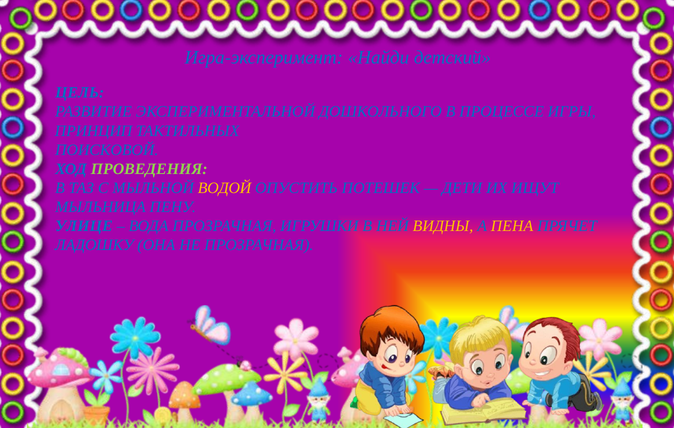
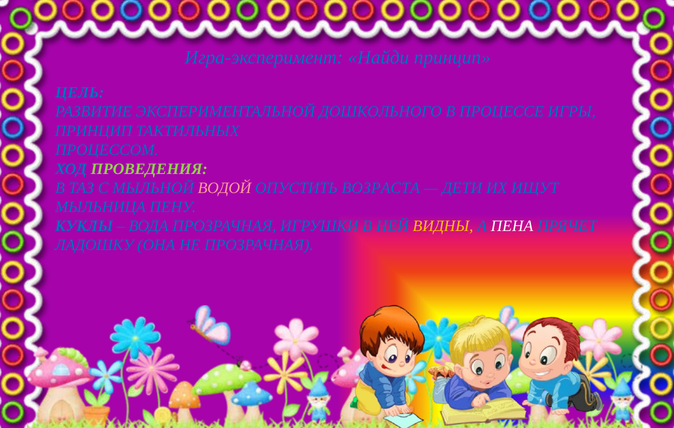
Найди детский: детский -> принцип (452, 57)
ПОИСКОВОЙ: ПОИСКОВОЙ -> ПРОЦЕССОМ (107, 150)
ВОДОЙ colour: yellow -> pink (225, 188)
ПОТЕШЕК: ПОТЕШЕК -> ВОЗРАСТА (381, 188)
УЛИЦЕ: УЛИЦЕ -> КУКЛЫ (84, 226)
ПЕНА colour: yellow -> white (512, 226)
